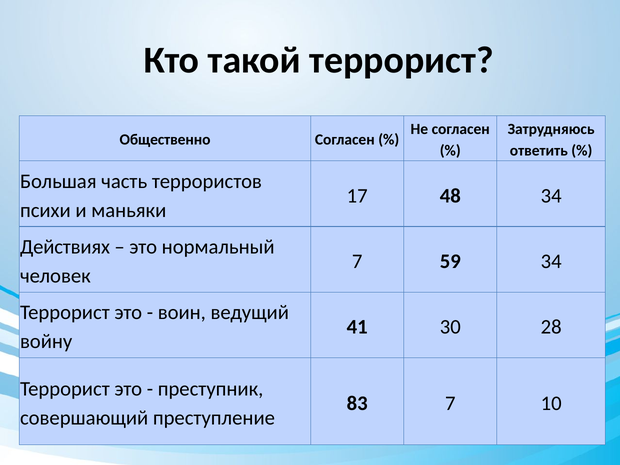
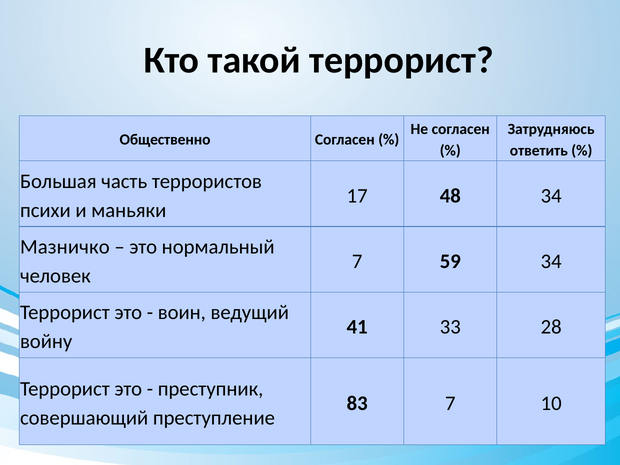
Действиях: Действиях -> Мазничко (65, 247)
30: 30 -> 33 (450, 327)
